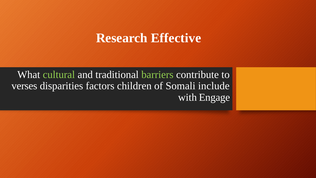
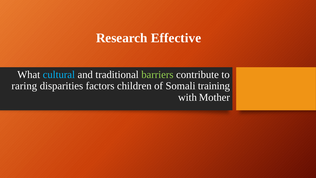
cultural colour: light green -> light blue (59, 74)
verses: verses -> raring (24, 86)
include: include -> training (214, 86)
Engage: Engage -> Mother (214, 97)
